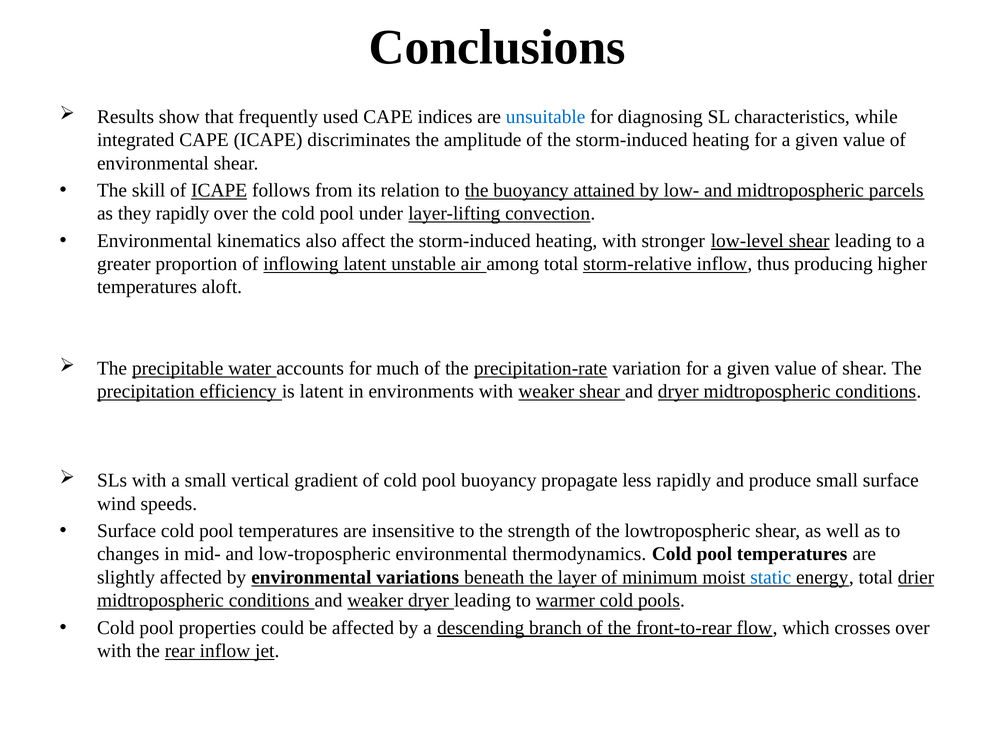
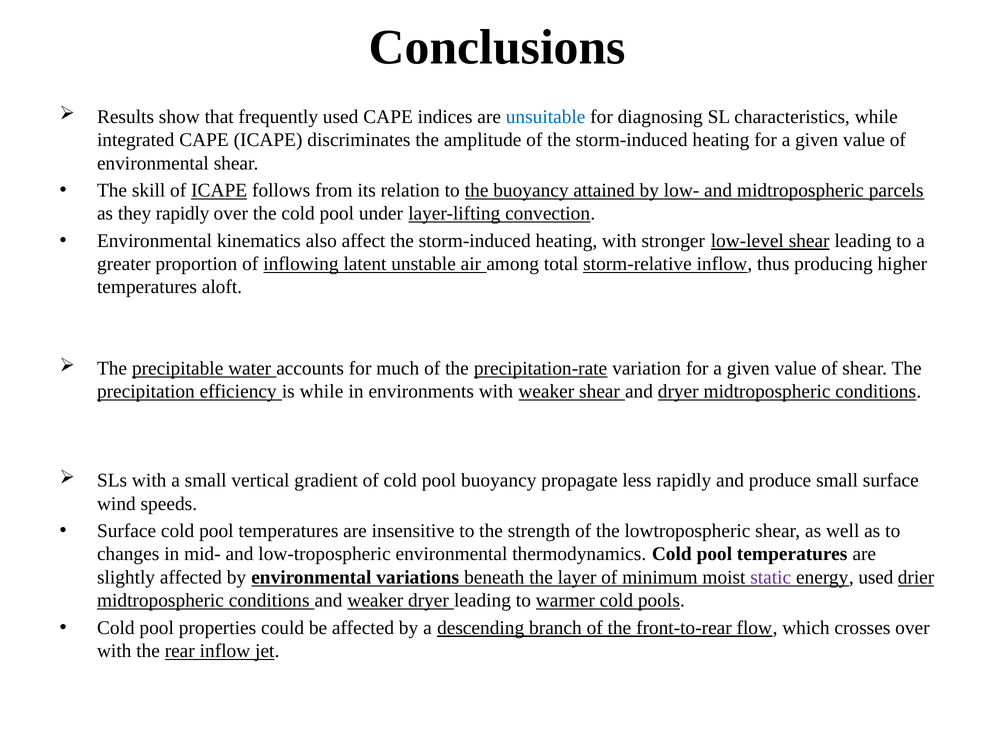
is latent: latent -> while (322, 392)
static colour: blue -> purple (771, 578)
energy total: total -> used (876, 578)
